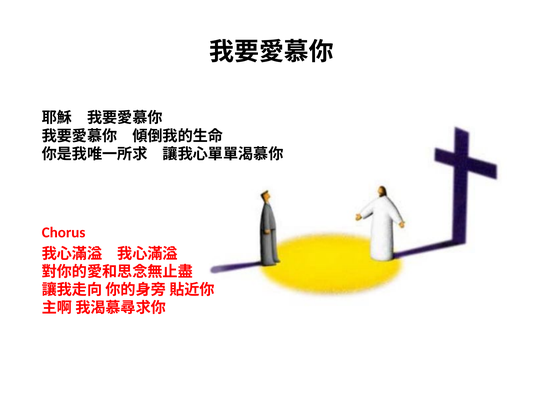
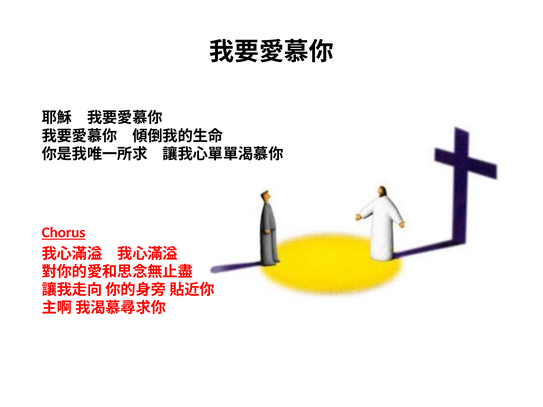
Chorus underline: none -> present (64, 233)
